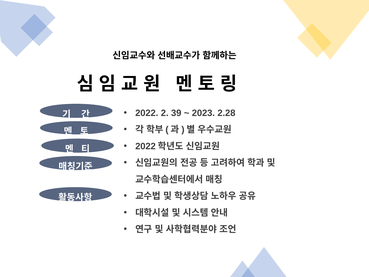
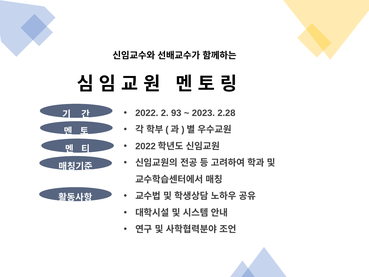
39: 39 -> 93 (176, 113)
